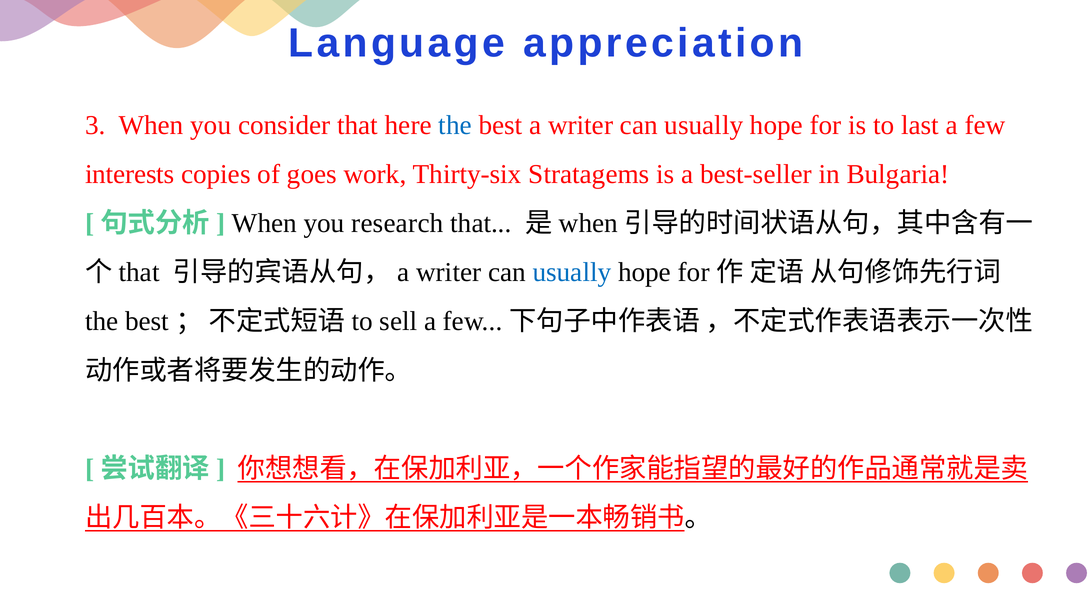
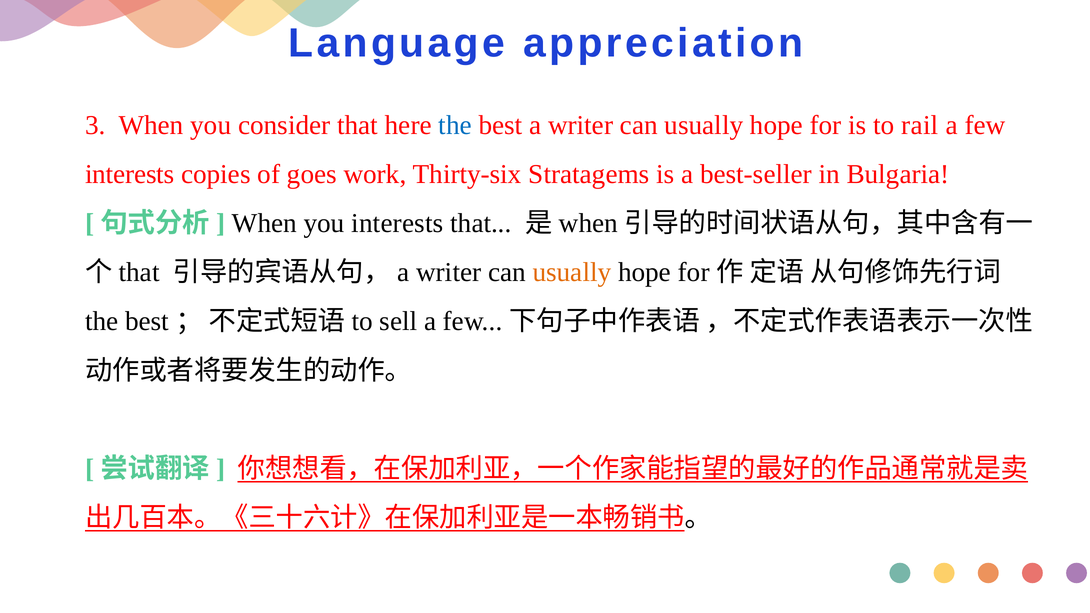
last: last -> rail (920, 125)
you research: research -> interests (397, 223)
usually colour: blue -> orange (572, 272)
